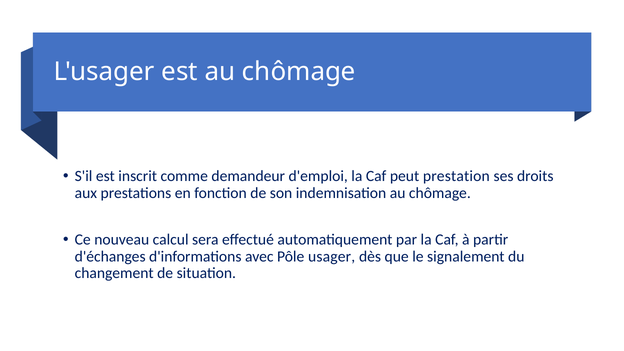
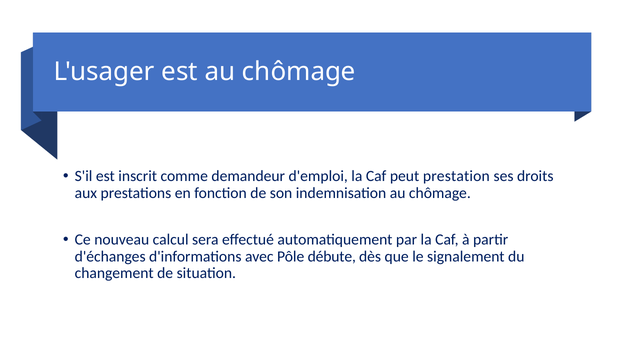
usager: usager -> débute (332, 256)
